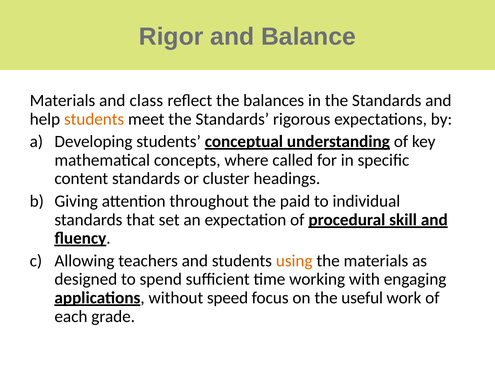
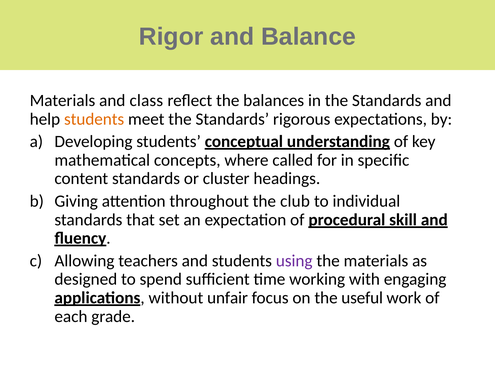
paid: paid -> club (295, 201)
using colour: orange -> purple (294, 261)
speed: speed -> unfair (228, 298)
